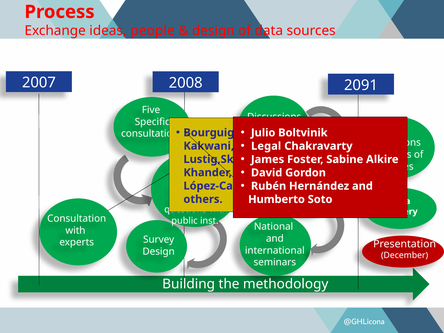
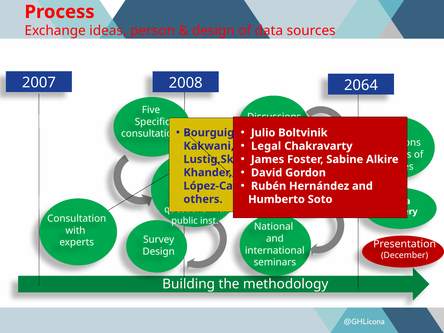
people: people -> person (153, 31)
2091: 2091 -> 2064 (361, 85)
